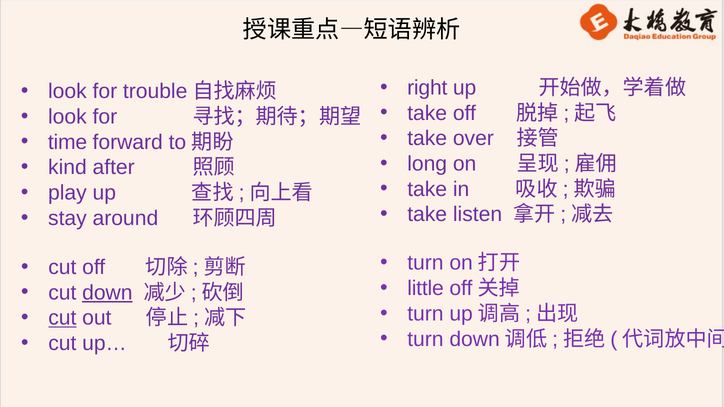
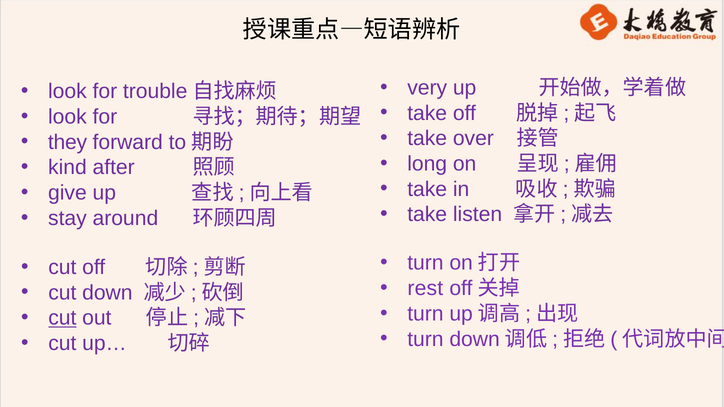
right: right -> very (427, 88)
time: time -> they (68, 142)
play: play -> give (67, 193)
little: little -> rest (425, 289)
down underline: present -> none (107, 293)
